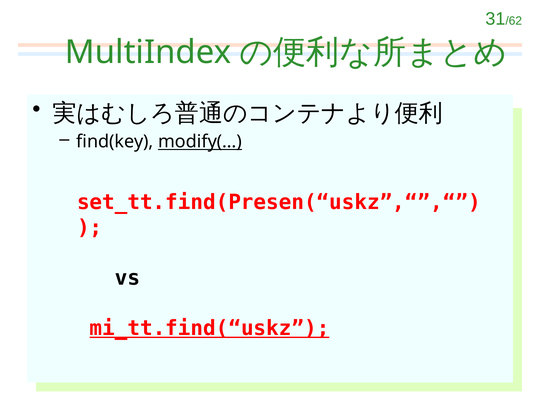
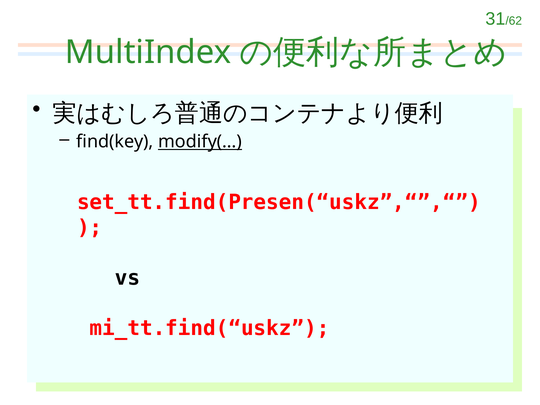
mi_tt.find(“uskz underline: present -> none (209, 328)
